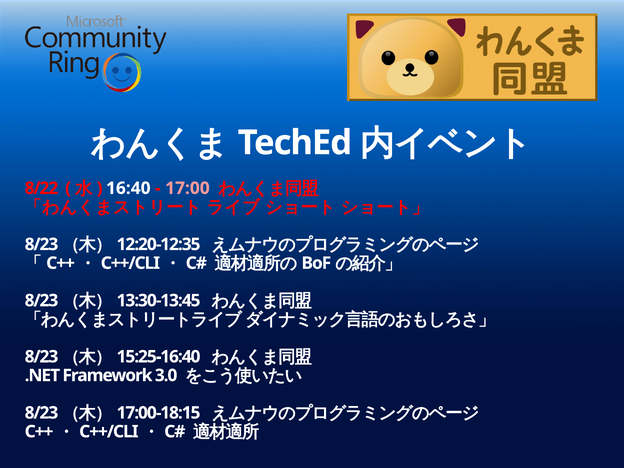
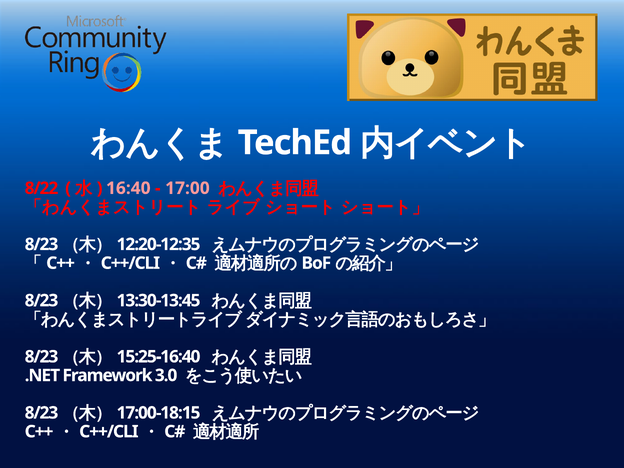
16:40 colour: white -> pink (128, 188)
